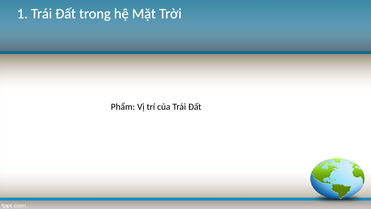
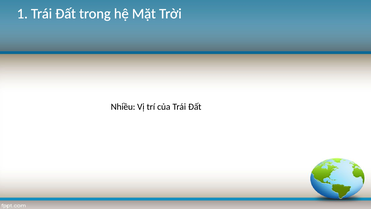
Phẩm: Phẩm -> Nhiều (123, 107)
